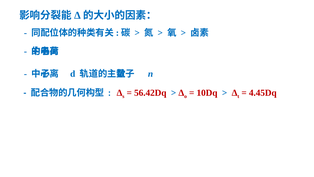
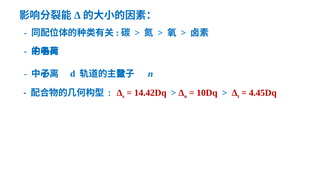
56.42Dq: 56.42Dq -> 14.42Dq (150, 93)
